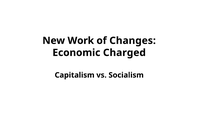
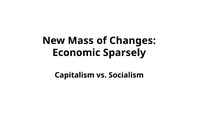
Work: Work -> Mass (81, 41)
Charged: Charged -> Sparsely (124, 53)
